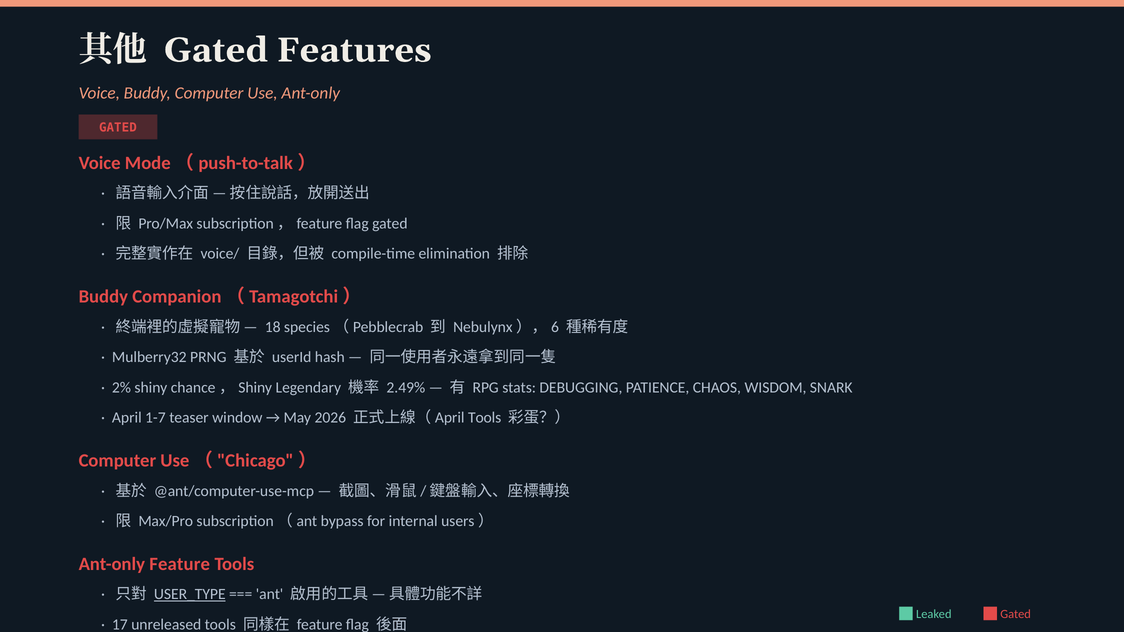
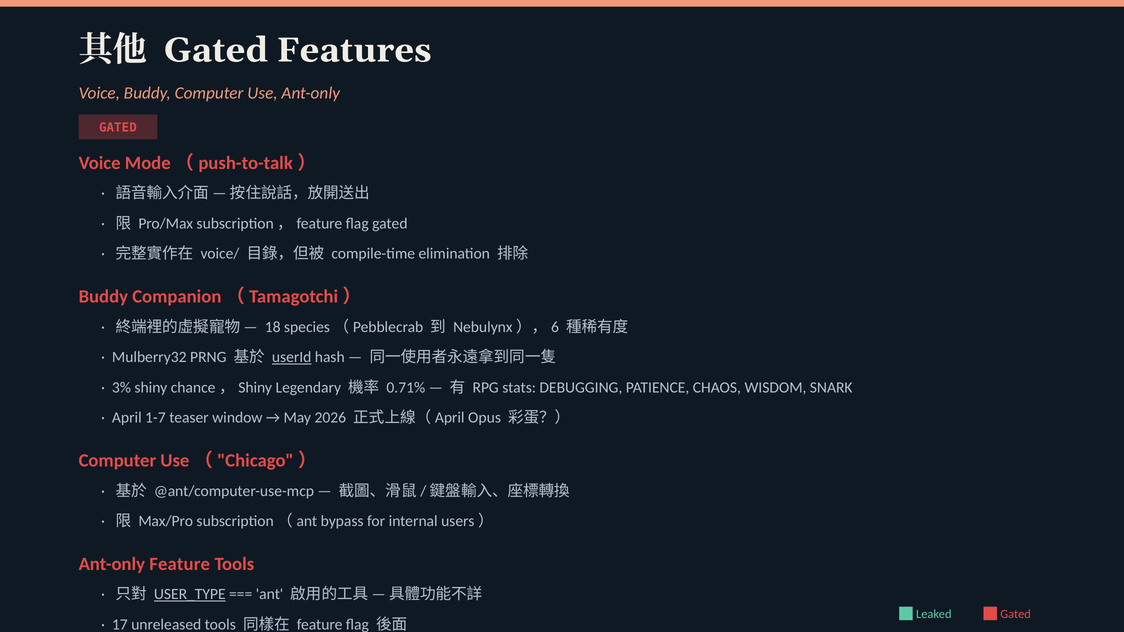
userId underline: none -> present (292, 357)
2%: 2% -> 3% (122, 388)
2.49%: 2.49% -> 0.71% (406, 388)
Tools: Tools -> Opus (485, 418)
